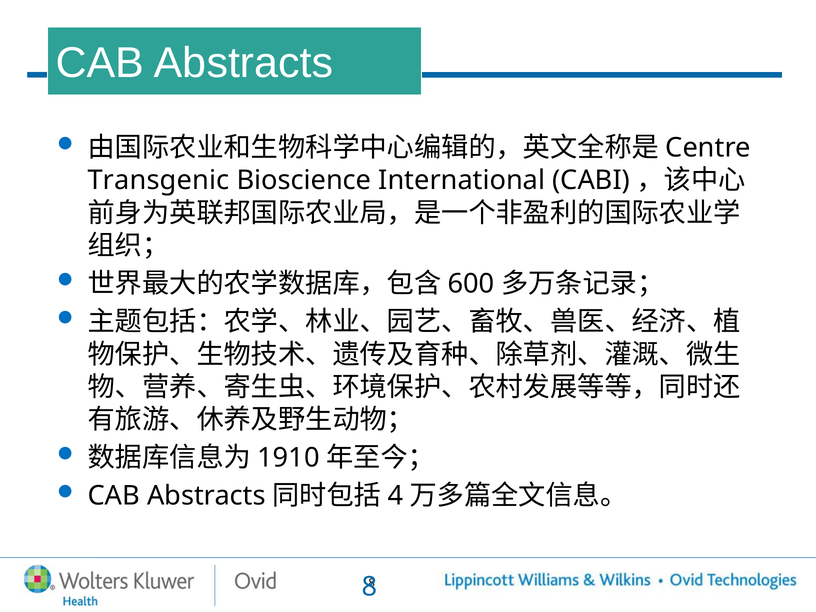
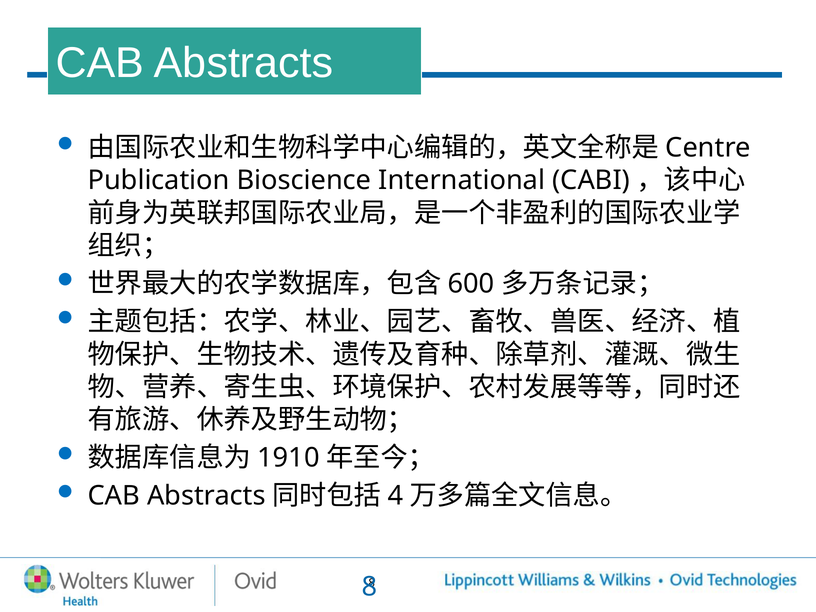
Transgenic: Transgenic -> Publication (159, 180)
